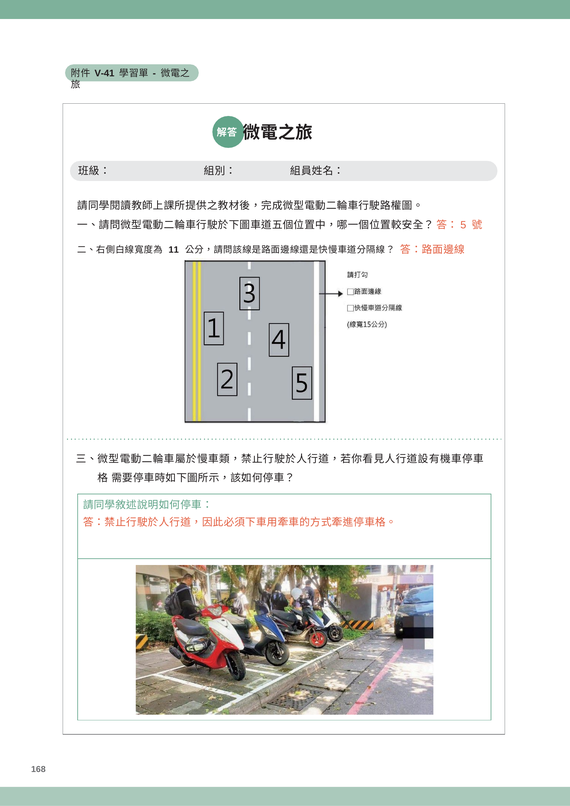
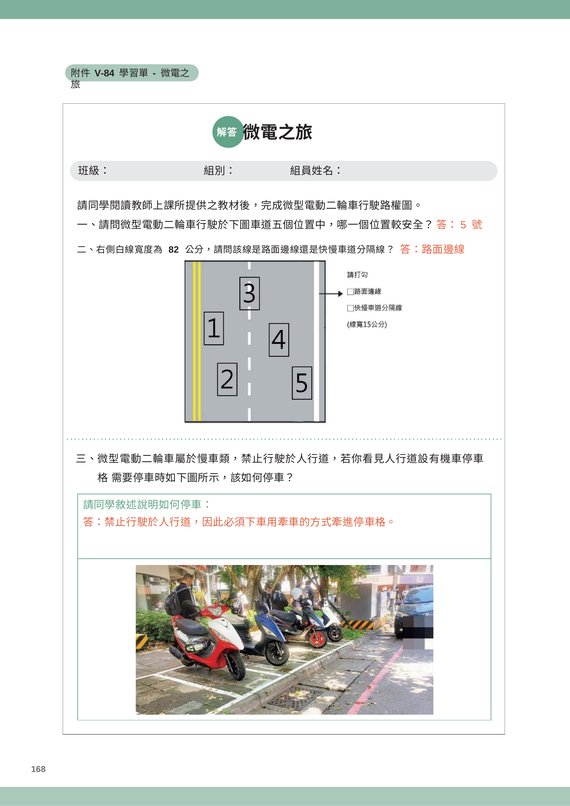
V-41: V-41 -> V-84 (104, 73)
11: 11 -> 82 (174, 250)
